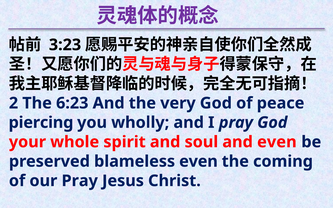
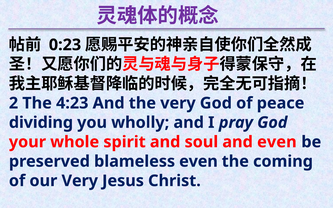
3:23: 3:23 -> 0:23 (65, 45)
6:23: 6:23 -> 4:23 (72, 103)
piercing: piercing -> dividing (41, 123)
our Pray: Pray -> Very (80, 181)
